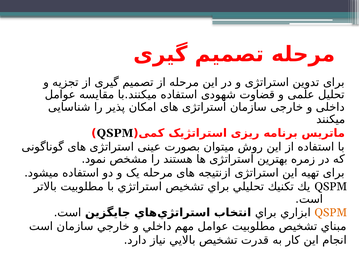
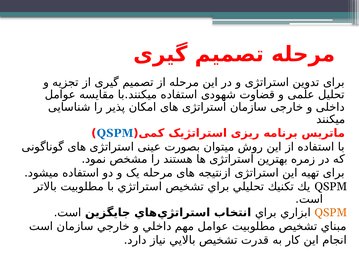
QSPM colour: black -> blue (115, 133)
